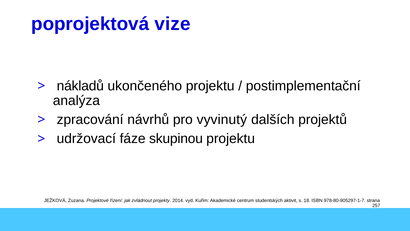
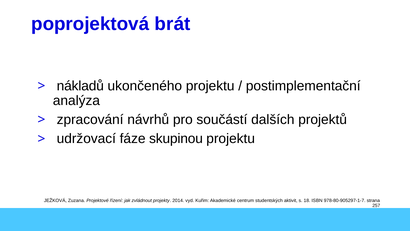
vize: vize -> brát (173, 24)
vyvinutý: vyvinutý -> součástí (222, 120)
